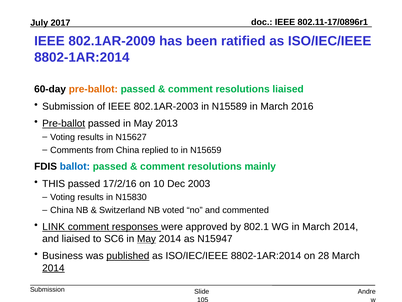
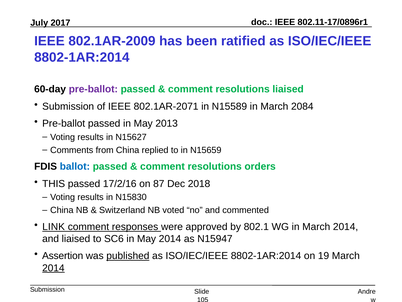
pre-ballot colour: orange -> purple (93, 89)
802.1AR-2003: 802.1AR-2003 -> 802.1AR-2071 (166, 106)
2016: 2016 -> 2084 (302, 106)
Pre-ballot underline: present -> none (64, 123)
mainly: mainly -> orders (260, 166)
10: 10 -> 87 (159, 183)
2003: 2003 -> 2018 (199, 183)
May underline: present -> none (147, 238)
Business: Business -> Assertion (63, 256)
28: 28 -> 19 (324, 256)
